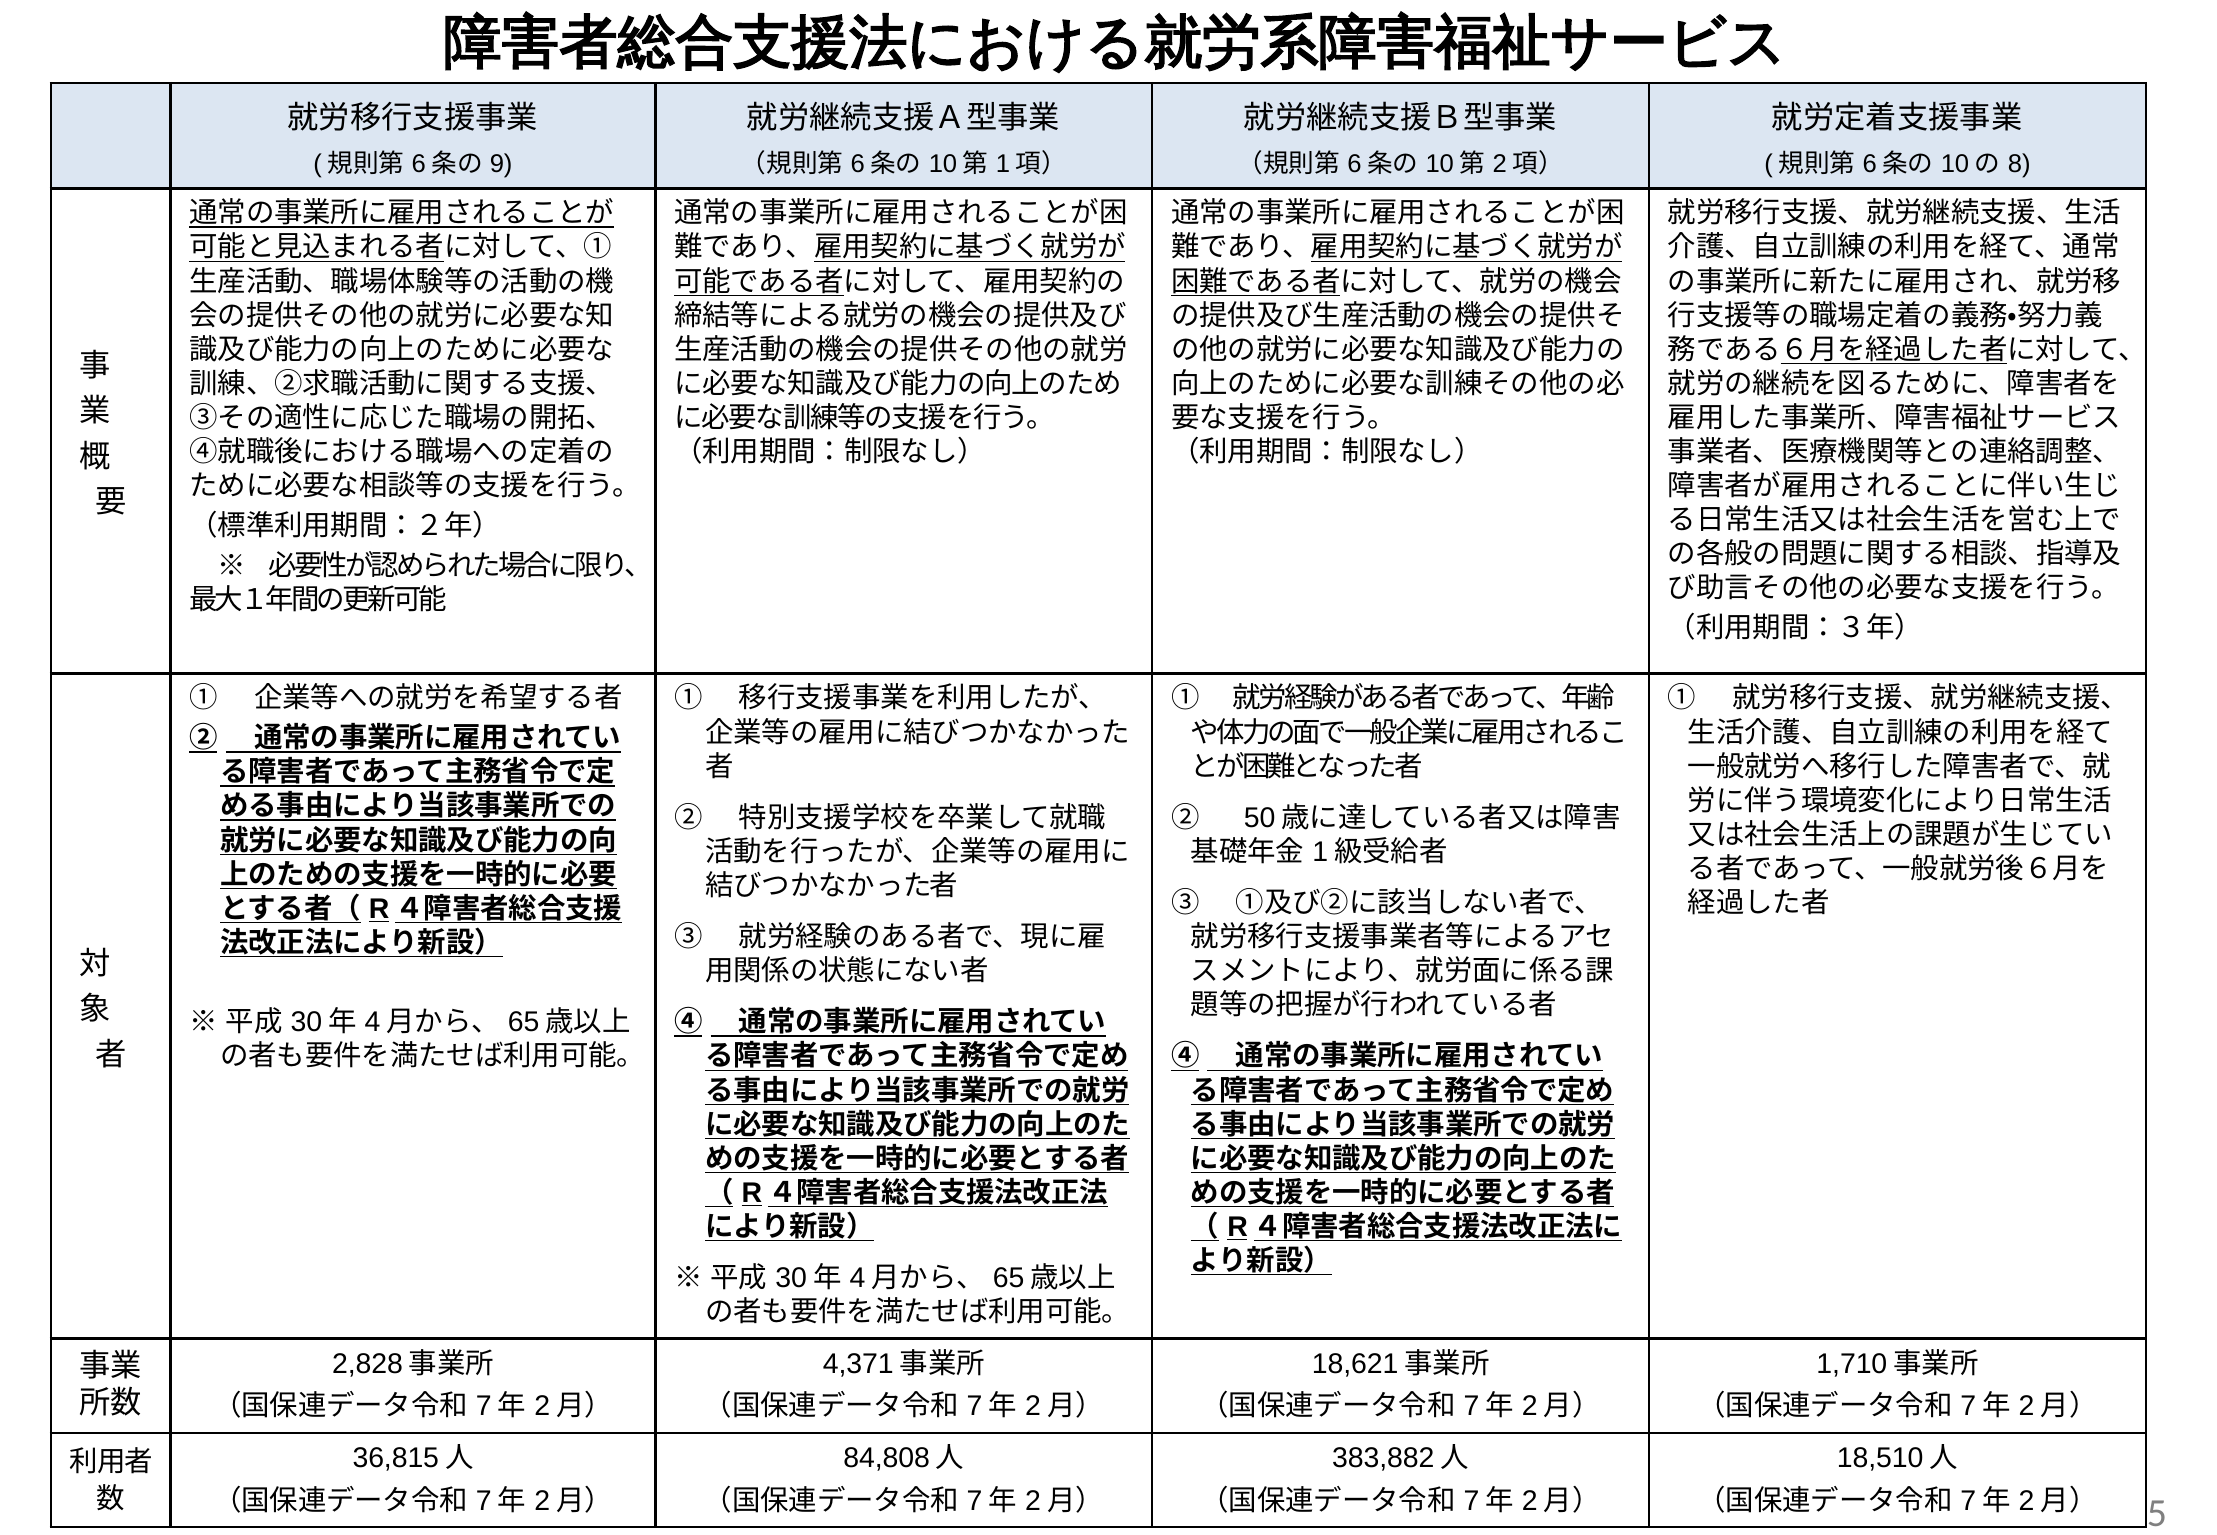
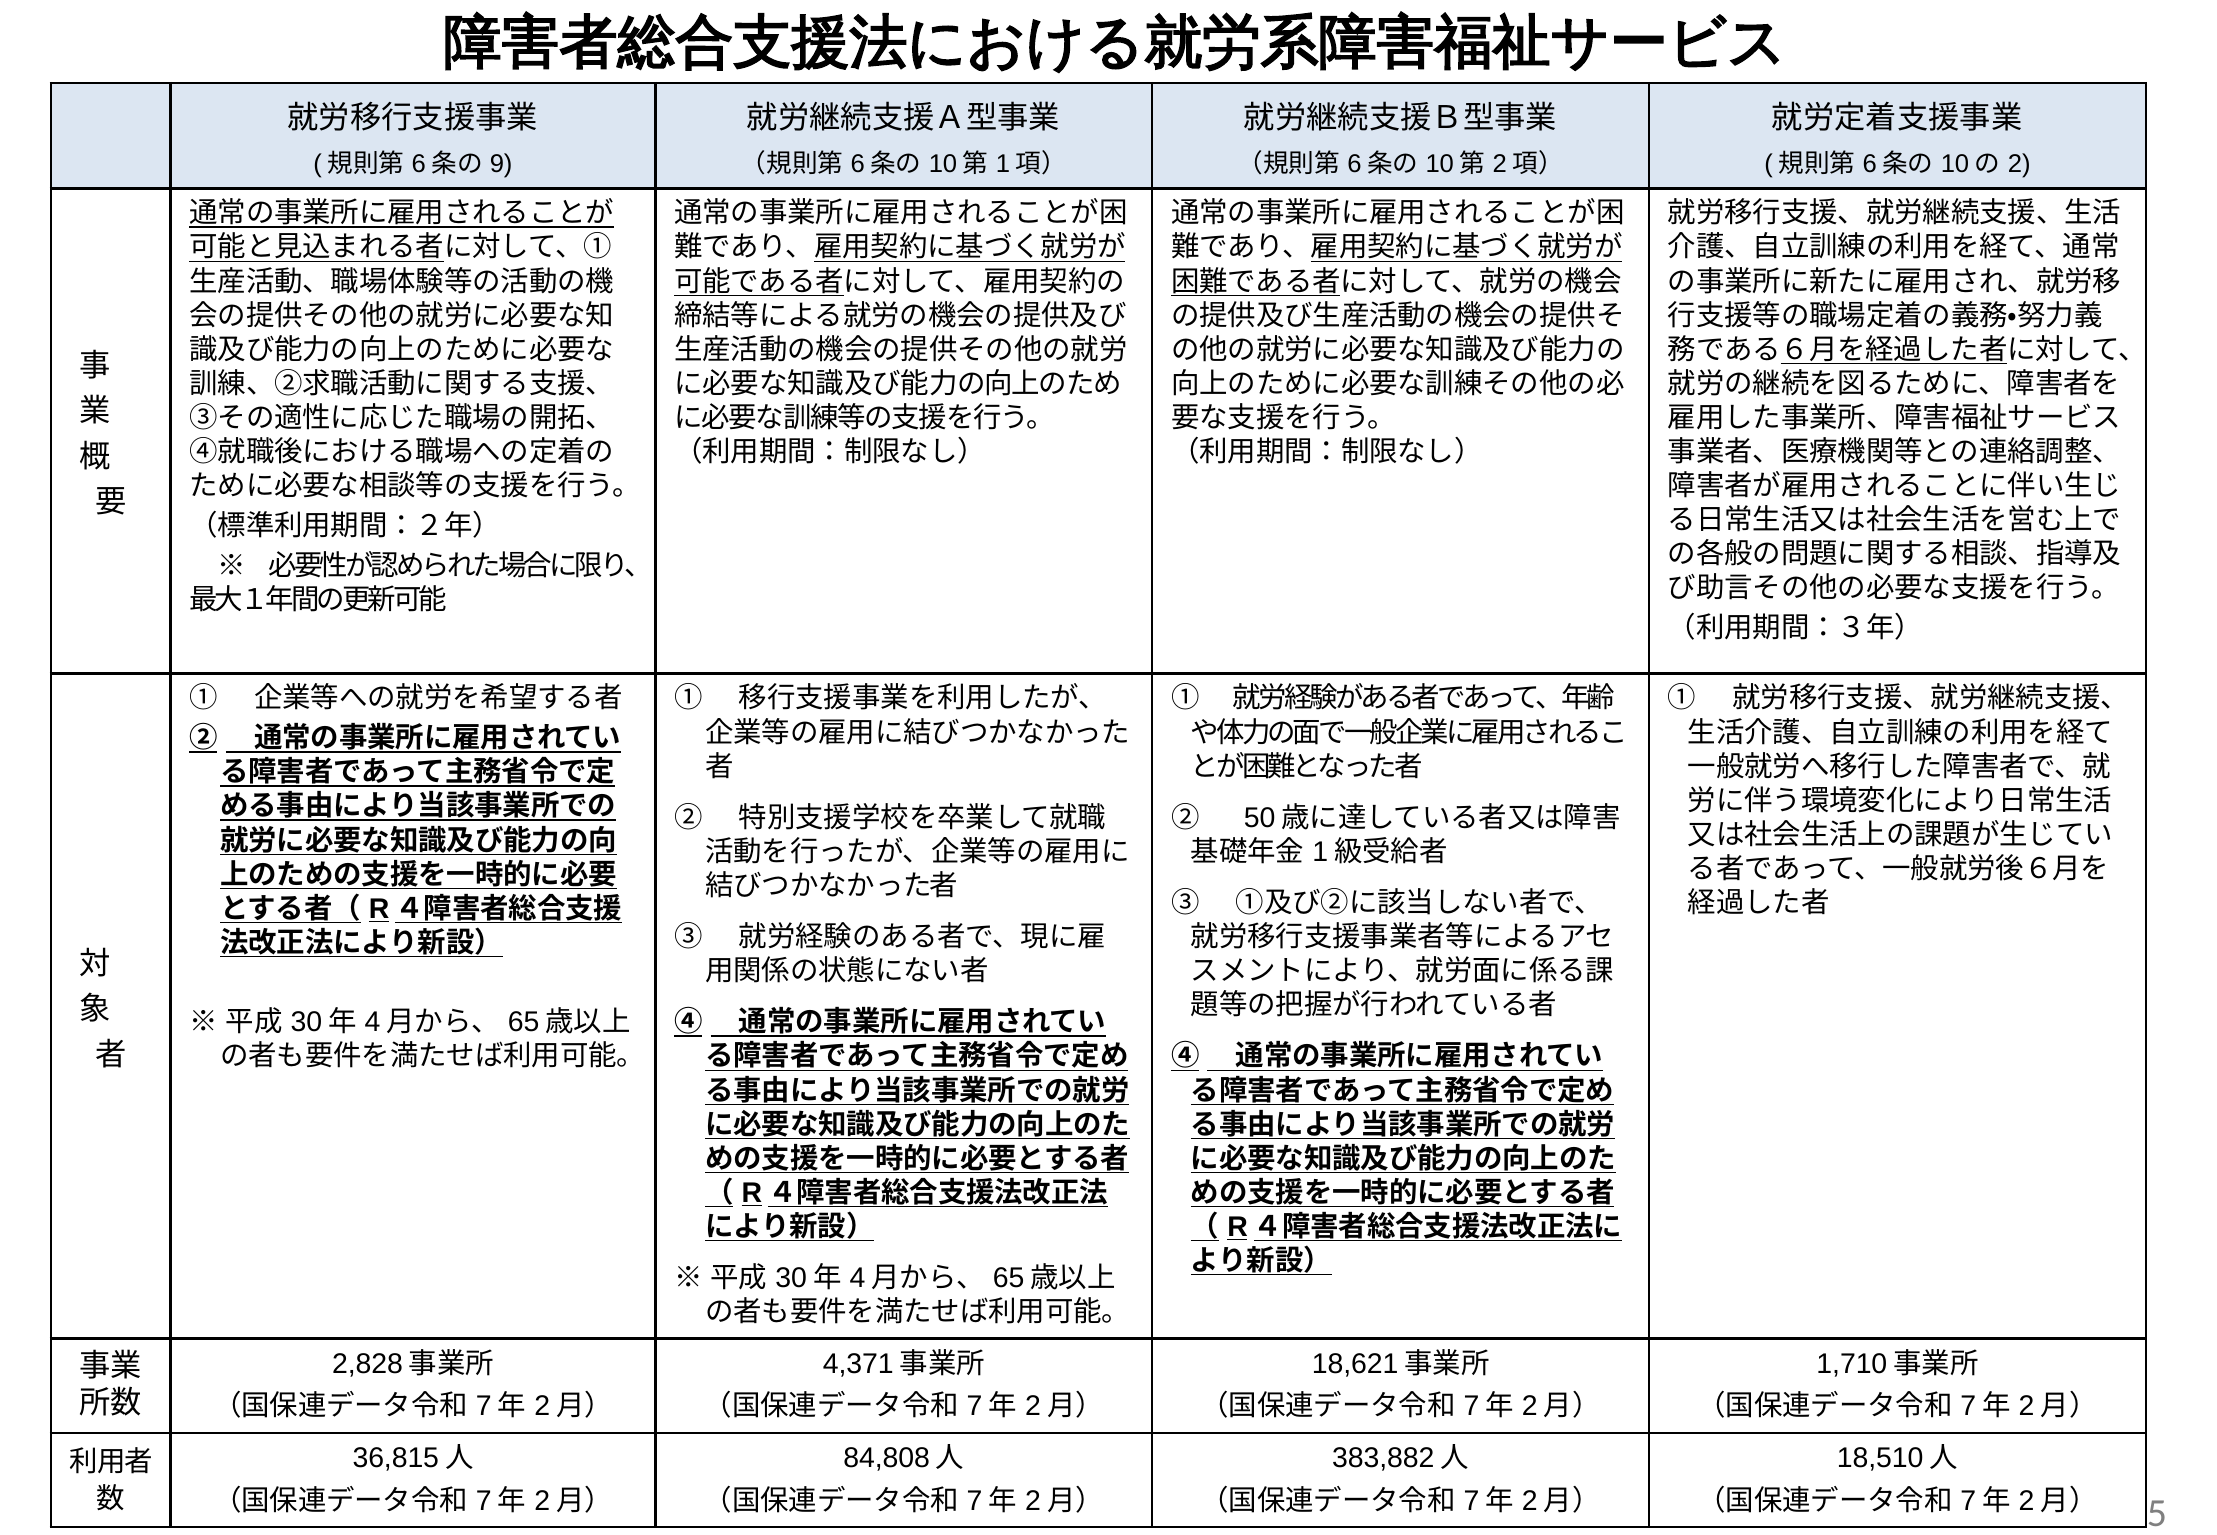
8: 8 -> 2 (2019, 164)
